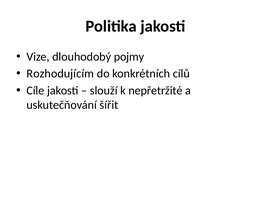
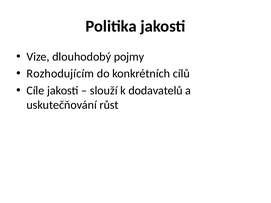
nepřetržité: nepřetržité -> dodavatelů (156, 91)
šířit: šířit -> růst (109, 105)
